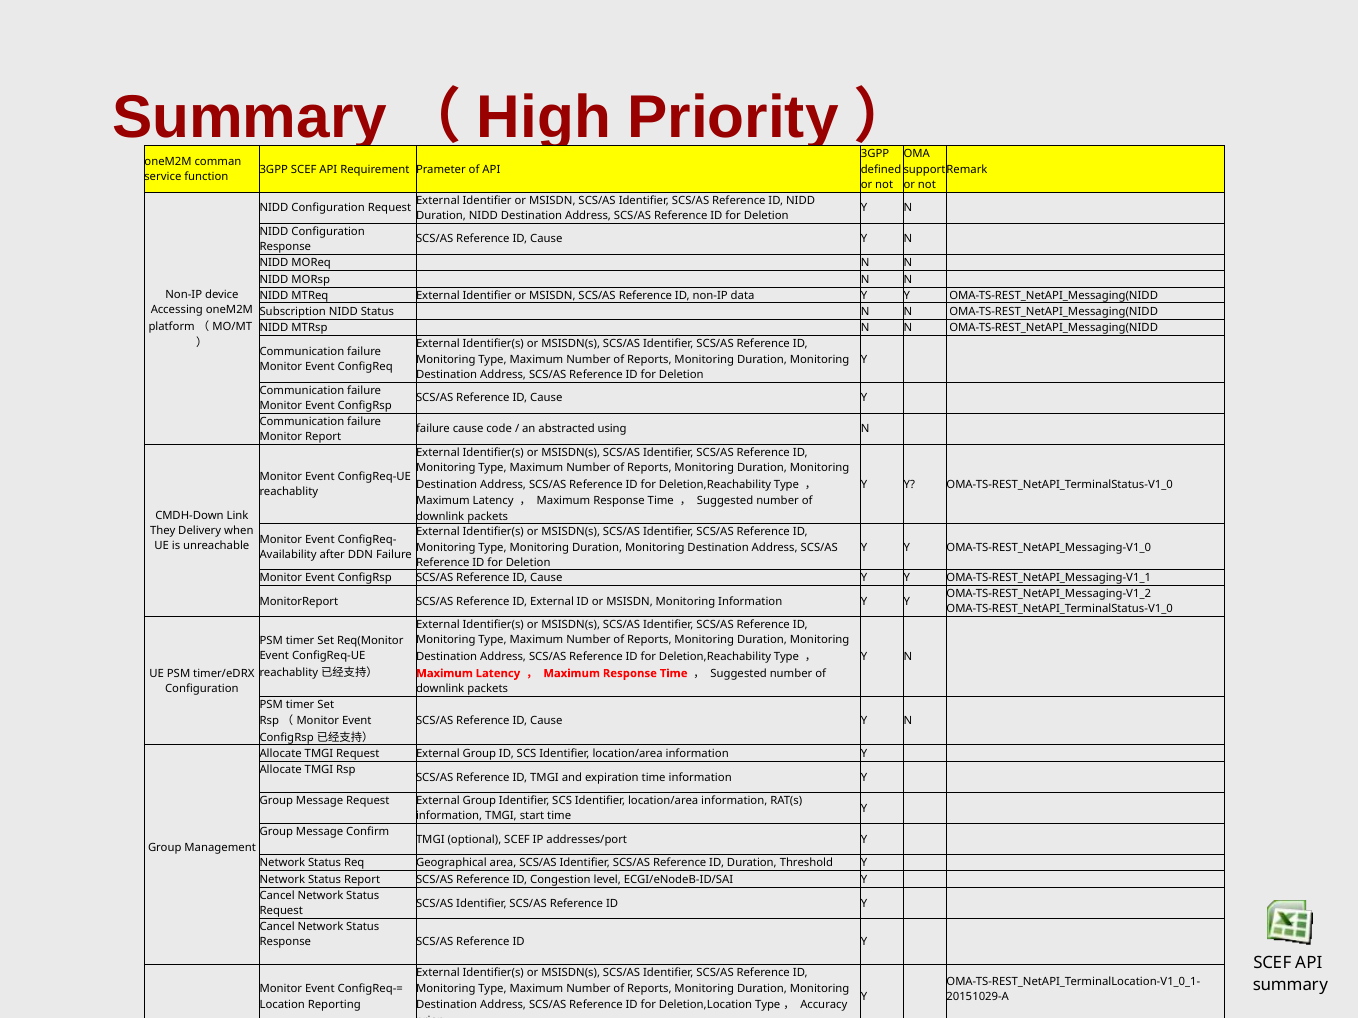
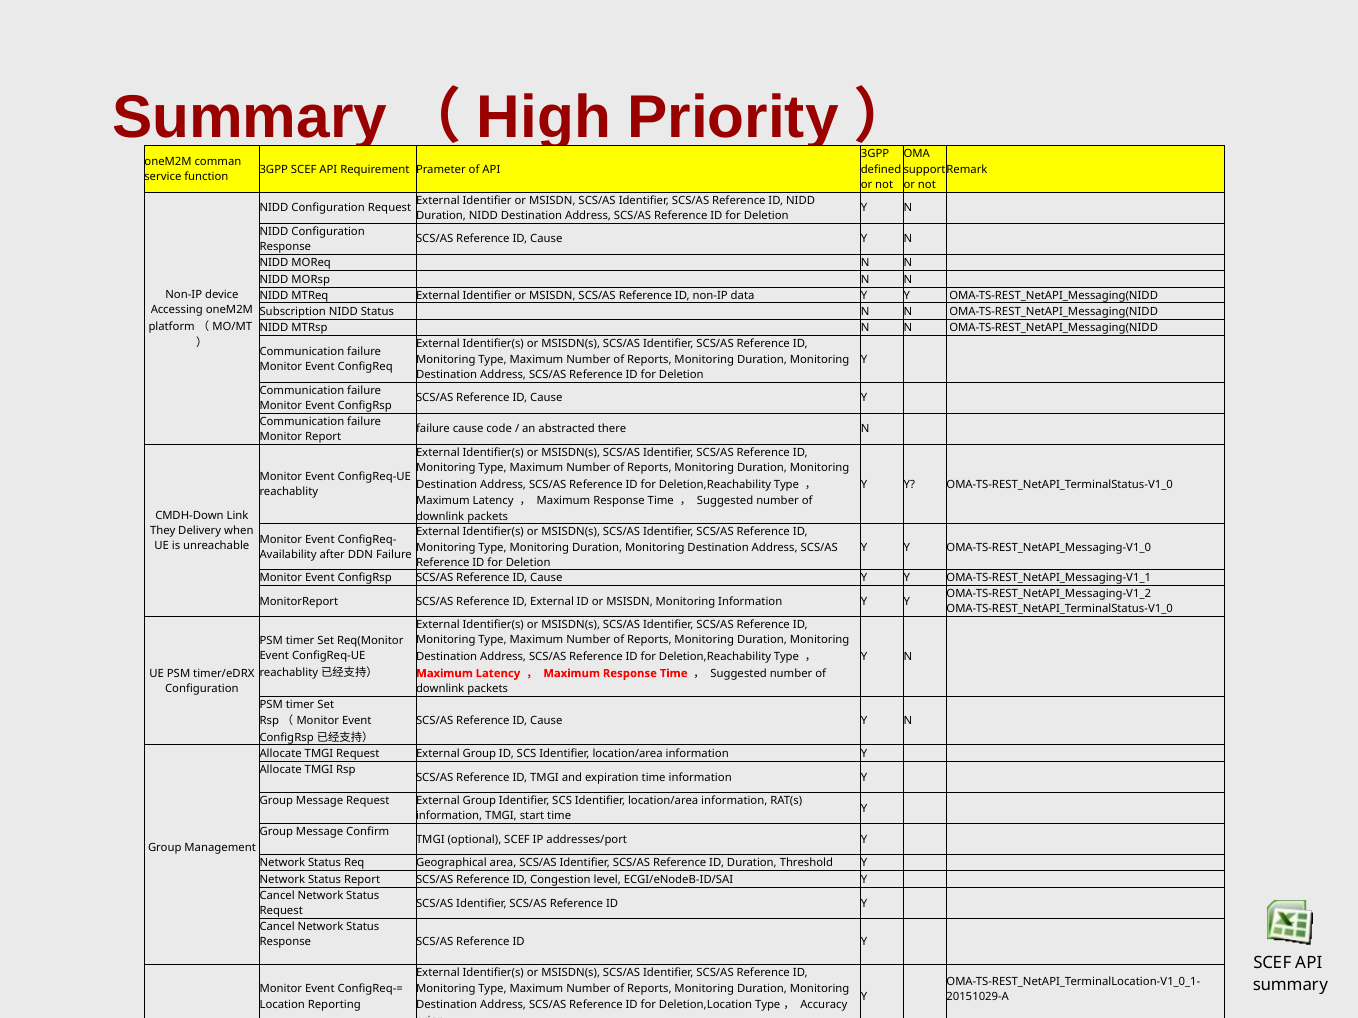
using: using -> there (612, 429)
